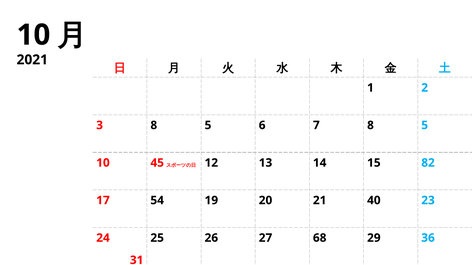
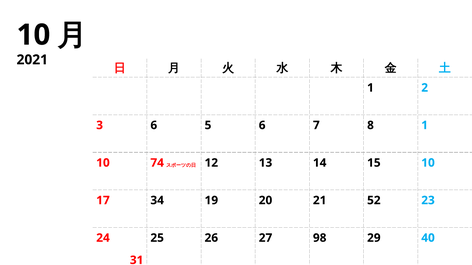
3 8: 8 -> 6 (154, 125)
7 8 5: 5 -> 1 (425, 125)
45: 45 -> 74 (157, 163)
15 82: 82 -> 10 (428, 163)
54: 54 -> 34 (157, 201)
40: 40 -> 52 (374, 201)
68: 68 -> 98 (320, 238)
36: 36 -> 40 (428, 238)
